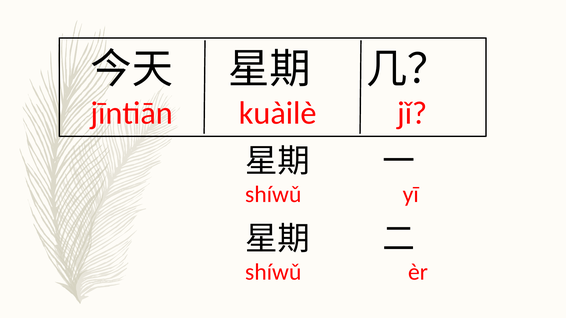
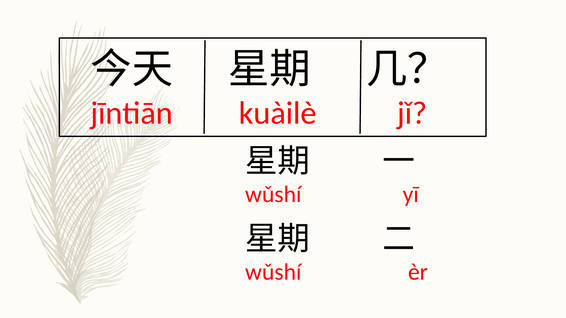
shíwǔ: shíwǔ -> wǔshí (273, 195)
shíwǔ: shíwǔ -> wǔshí (273, 272)
